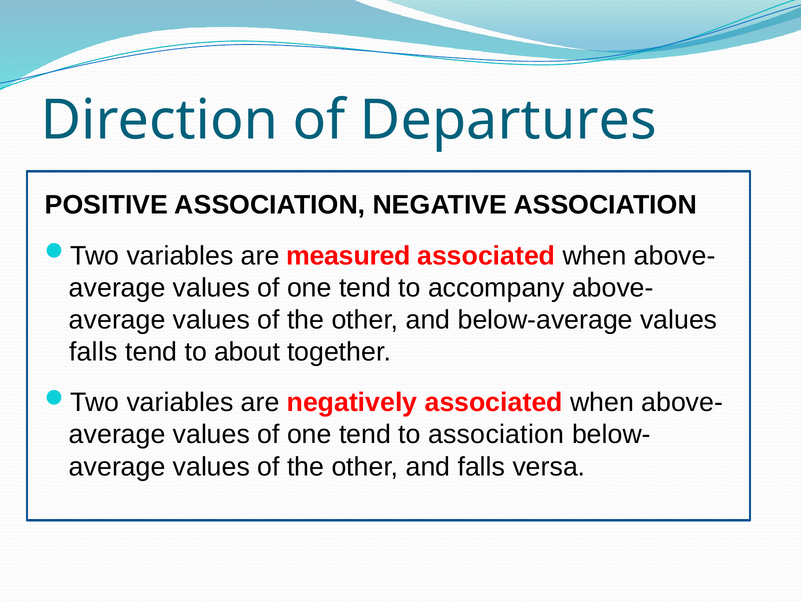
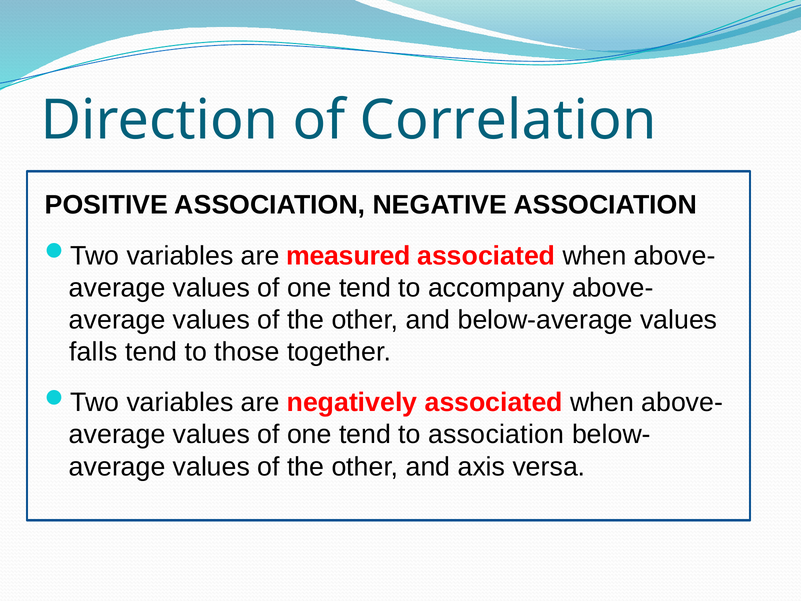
Departures: Departures -> Correlation (508, 120)
about: about -> those (247, 352)
and falls: falls -> axis (481, 467)
